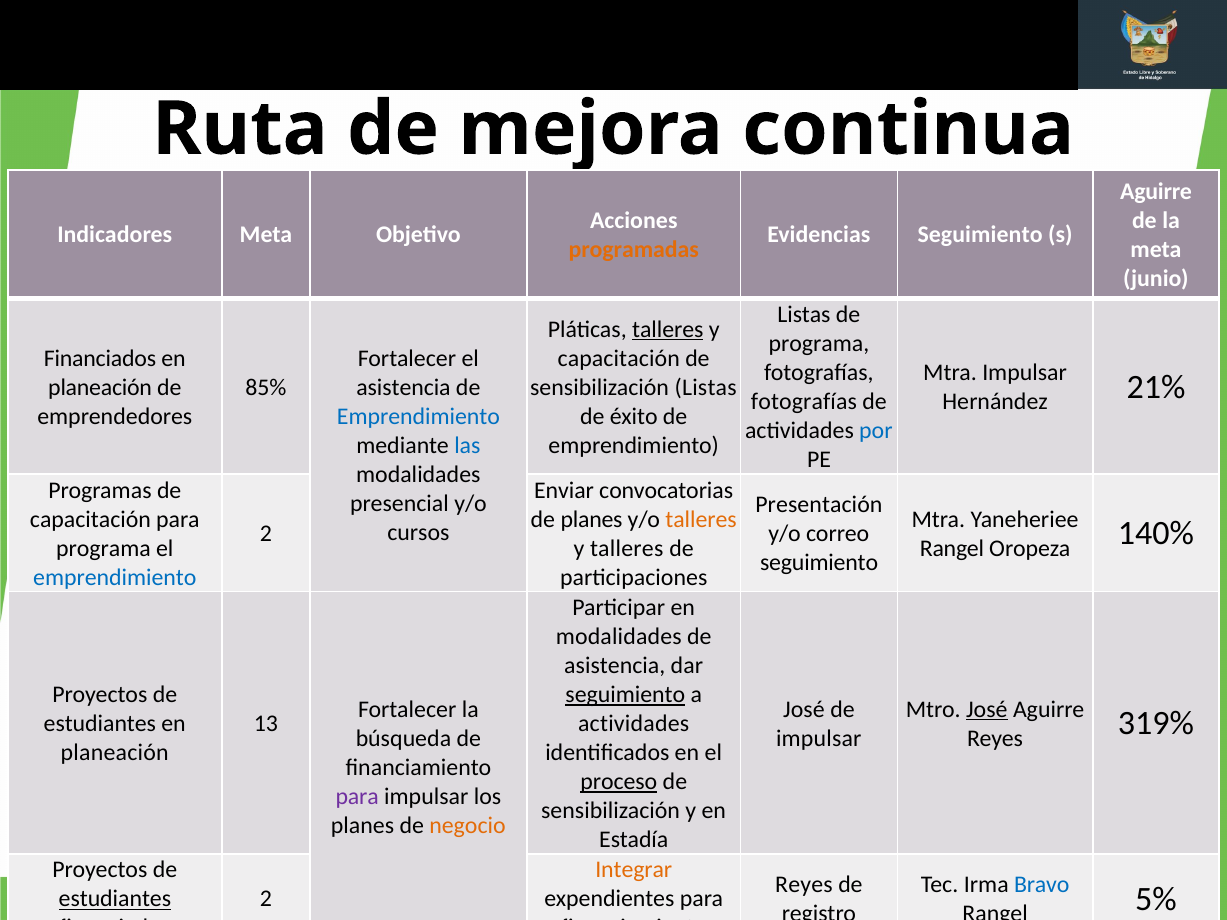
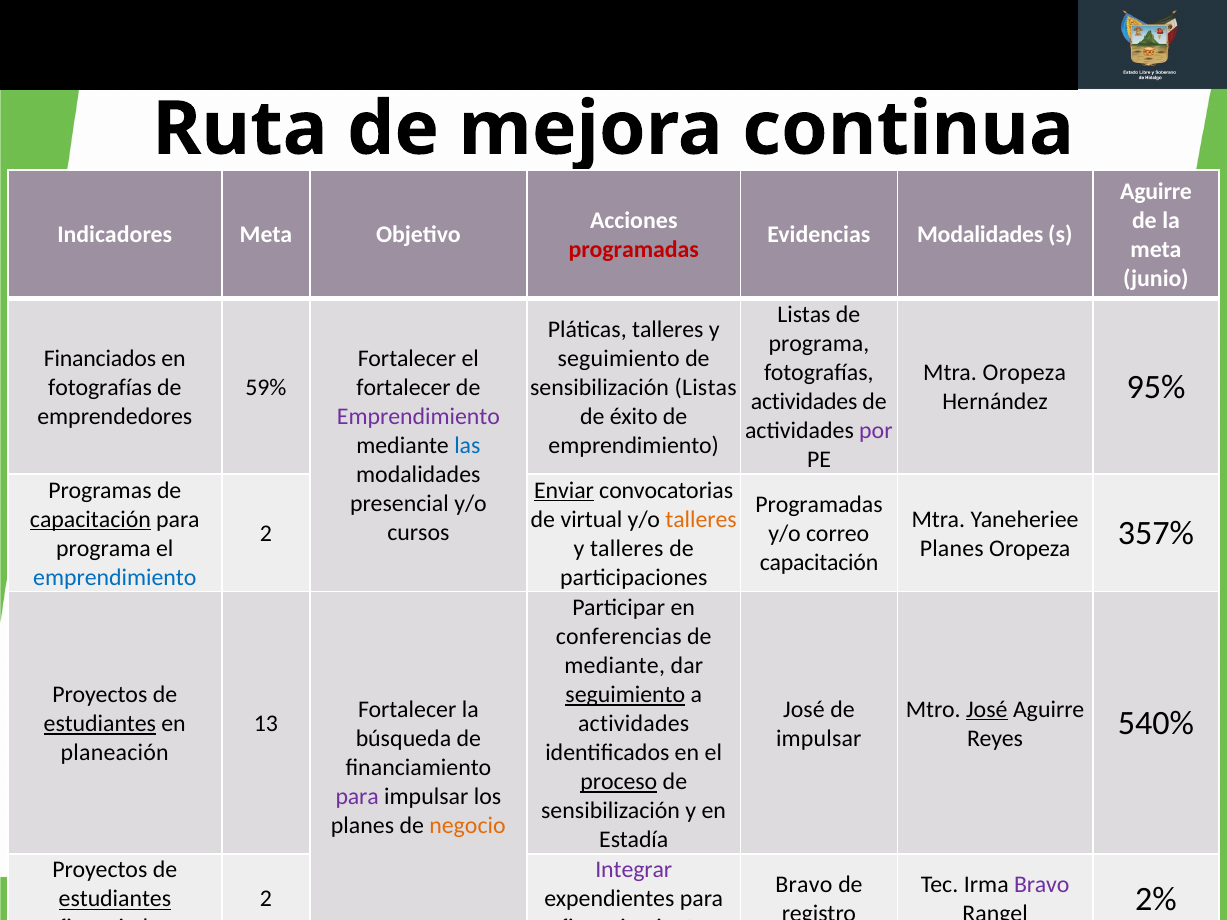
Evidencias Seguimiento: Seguimiento -> Modalidades (980, 235)
programadas colour: orange -> red (634, 249)
talleres underline: present -> none (668, 329)
capacitación: capacitación -> seguimiento (619, 358)
Mtra Impulsar: Impulsar -> Oropeza (1024, 373)
planeación: planeación -> fotografías (100, 387)
85%: 85% -> 59% (266, 387)
asistencia: asistencia -> fortalecer (404, 387)
fotografías: fotografías -> actividades (804, 402)
21%: 21% -> 95% (1156, 387)
Emprendimiento colour: blue -> purple (418, 416)
por colour: blue -> purple (876, 431)
Enviar underline: none -> present (564, 490)
Presentación: Presentación -> Programadas (819, 505)
capacitación underline: none -> present (90, 519)
de planes: planes -> virtual (591, 519)
Rangel: Rangel -> Planes (952, 548)
140%: 140% -> 357% (1156, 534)
seguimiento: seguimiento -> capacitación (819, 563)
modalidades: modalidades -> conferencias (619, 637)
asistencia: asistencia -> mediante (615, 666)
estudiantes underline: none -> present (100, 724)
319%: 319% -> 540% (1156, 724)
Integrar colour: orange -> purple (634, 870)
Reyes: Reyes -> Bravo (804, 885)
Bravo colour: blue -> purple (1042, 885)
5%: 5% -> 2% (1156, 899)
